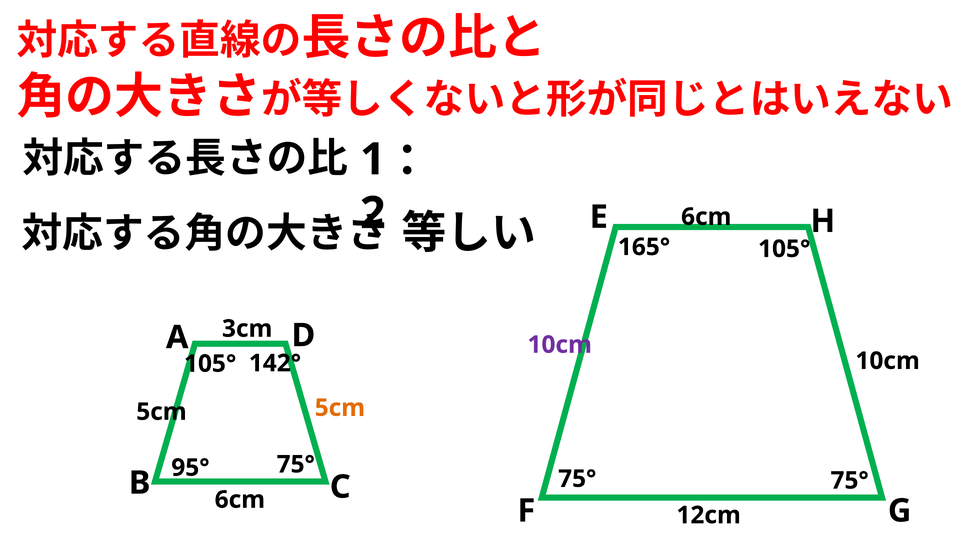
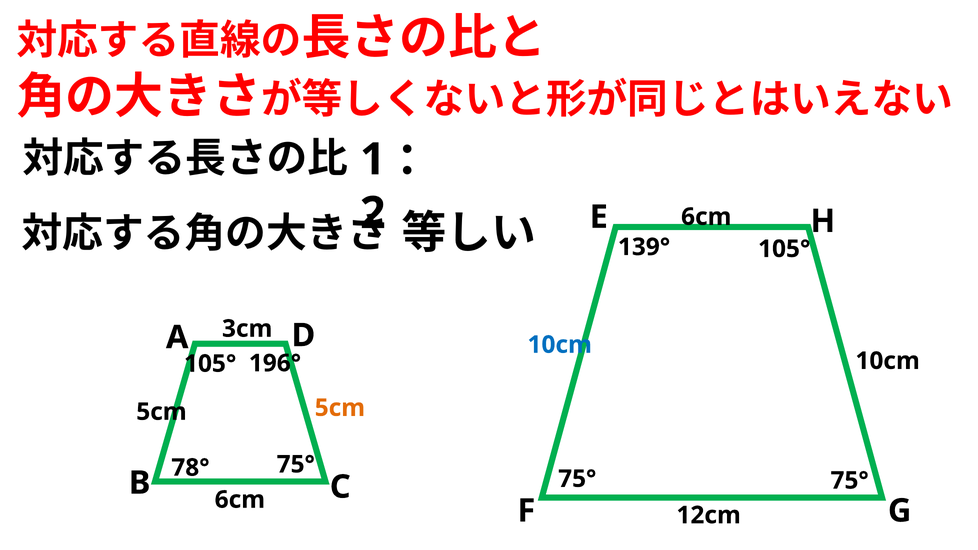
165°: 165° -> 139° (644, 247)
10cm colour: purple -> blue (560, 345)
142°: 142° -> 196° (275, 363)
95°: 95° -> 78° (190, 468)
